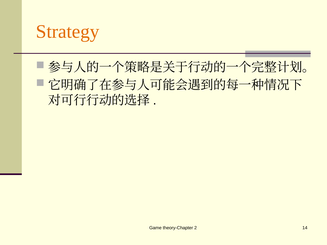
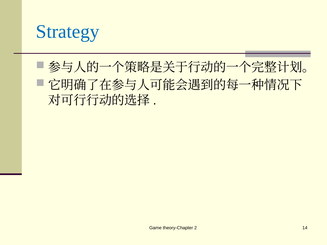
Strategy colour: orange -> blue (68, 32)
